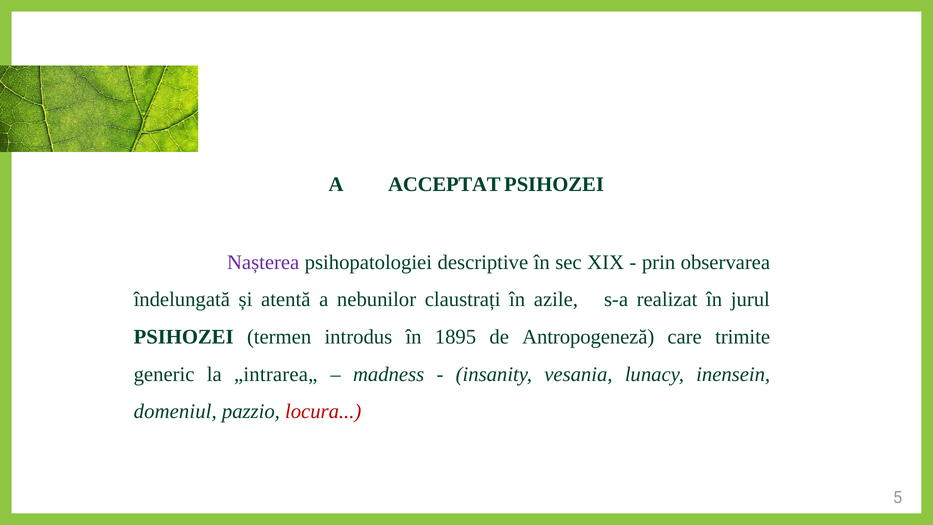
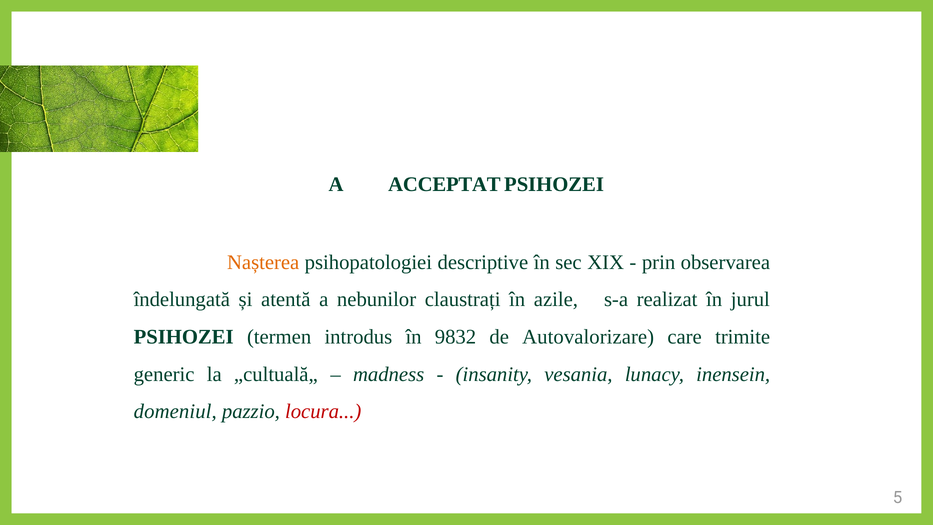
Nașterea colour: purple -> orange (263, 262)
1895: 1895 -> 9832 (455, 337)
Antropogeneză: Antropogeneză -> Autovalorizare (588, 337)
„intrarea„: „intrarea„ -> „cultuală„ (276, 374)
